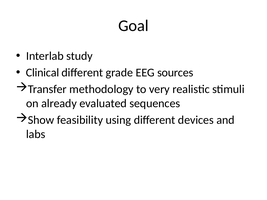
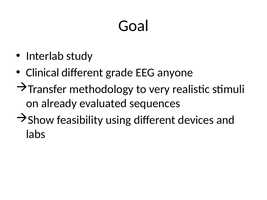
sources: sources -> anyone (175, 73)
